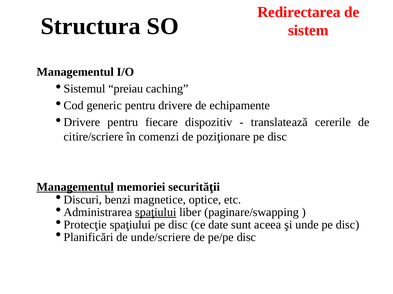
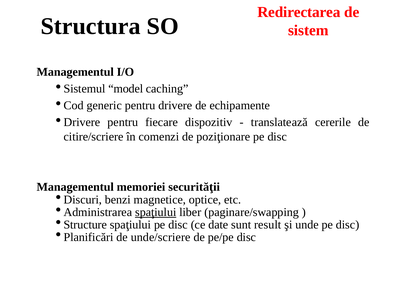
preiau: preiau -> model (126, 89)
Managementul underline: present -> none (75, 187)
Protecţie: Protecţie -> Structure (85, 225)
aceea: aceea -> result (268, 225)
